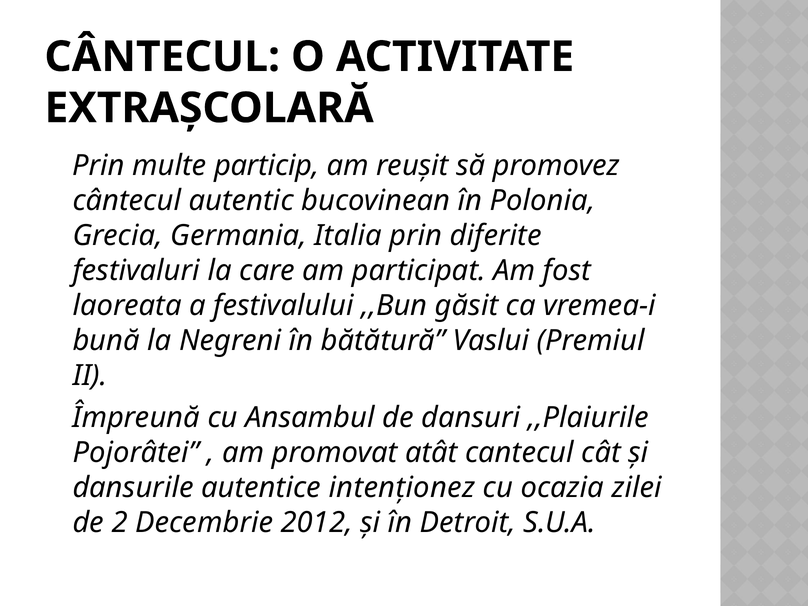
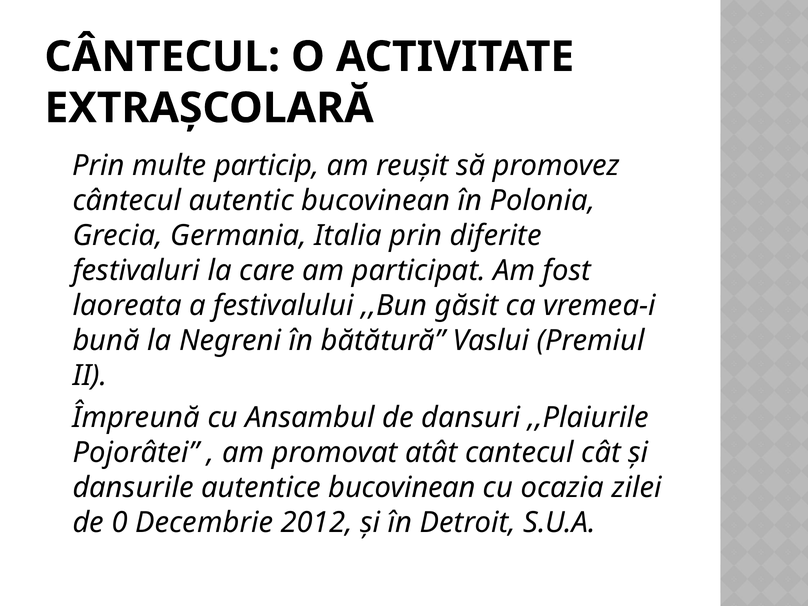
autentice intenţionez: intenţionez -> bucovinean (402, 487)
2: 2 -> 0 (120, 522)
